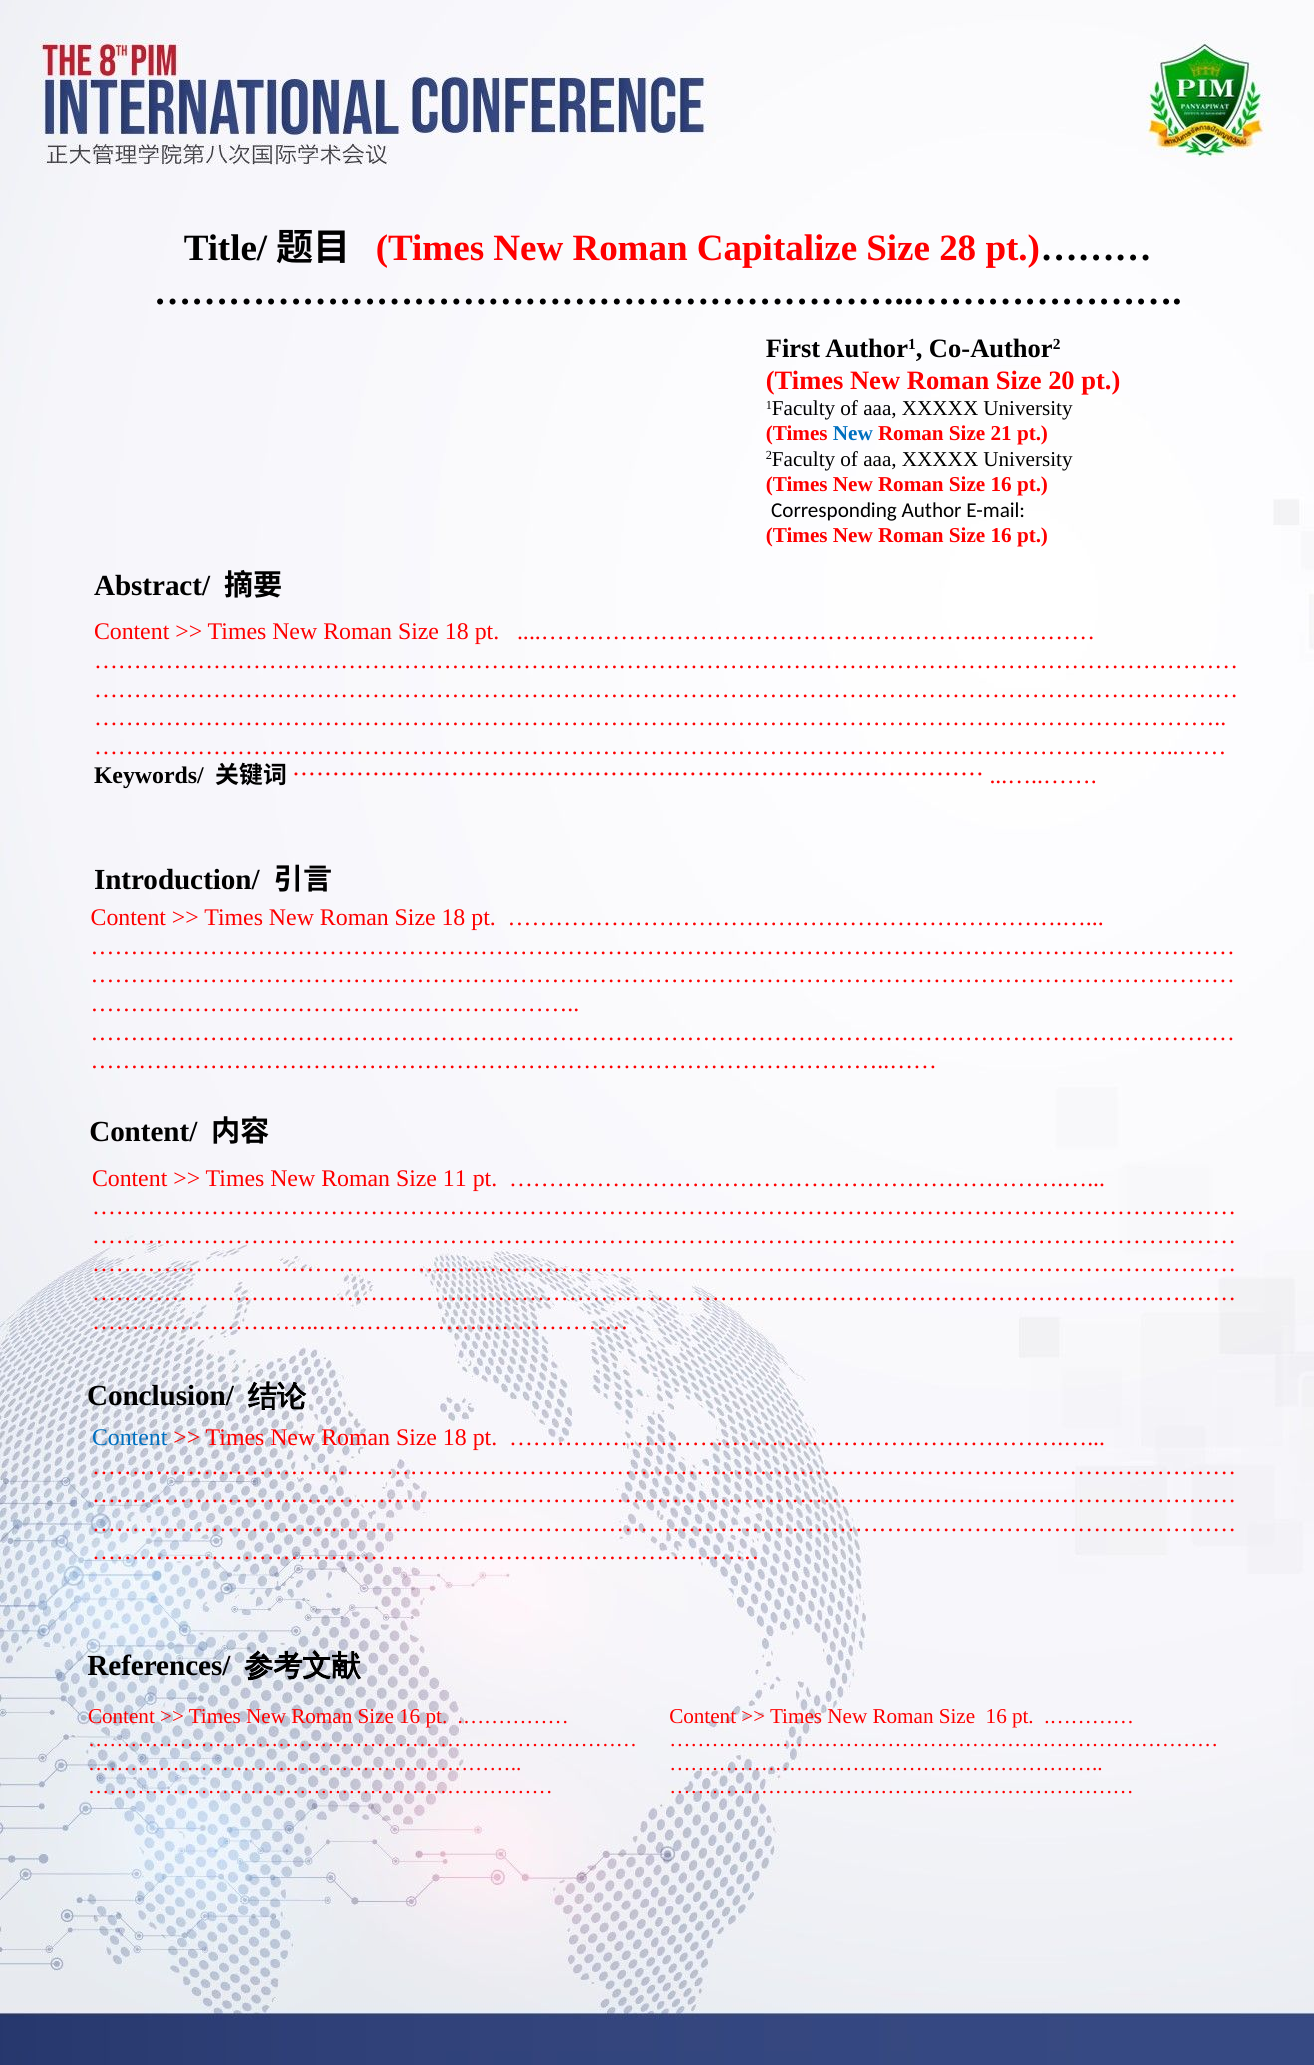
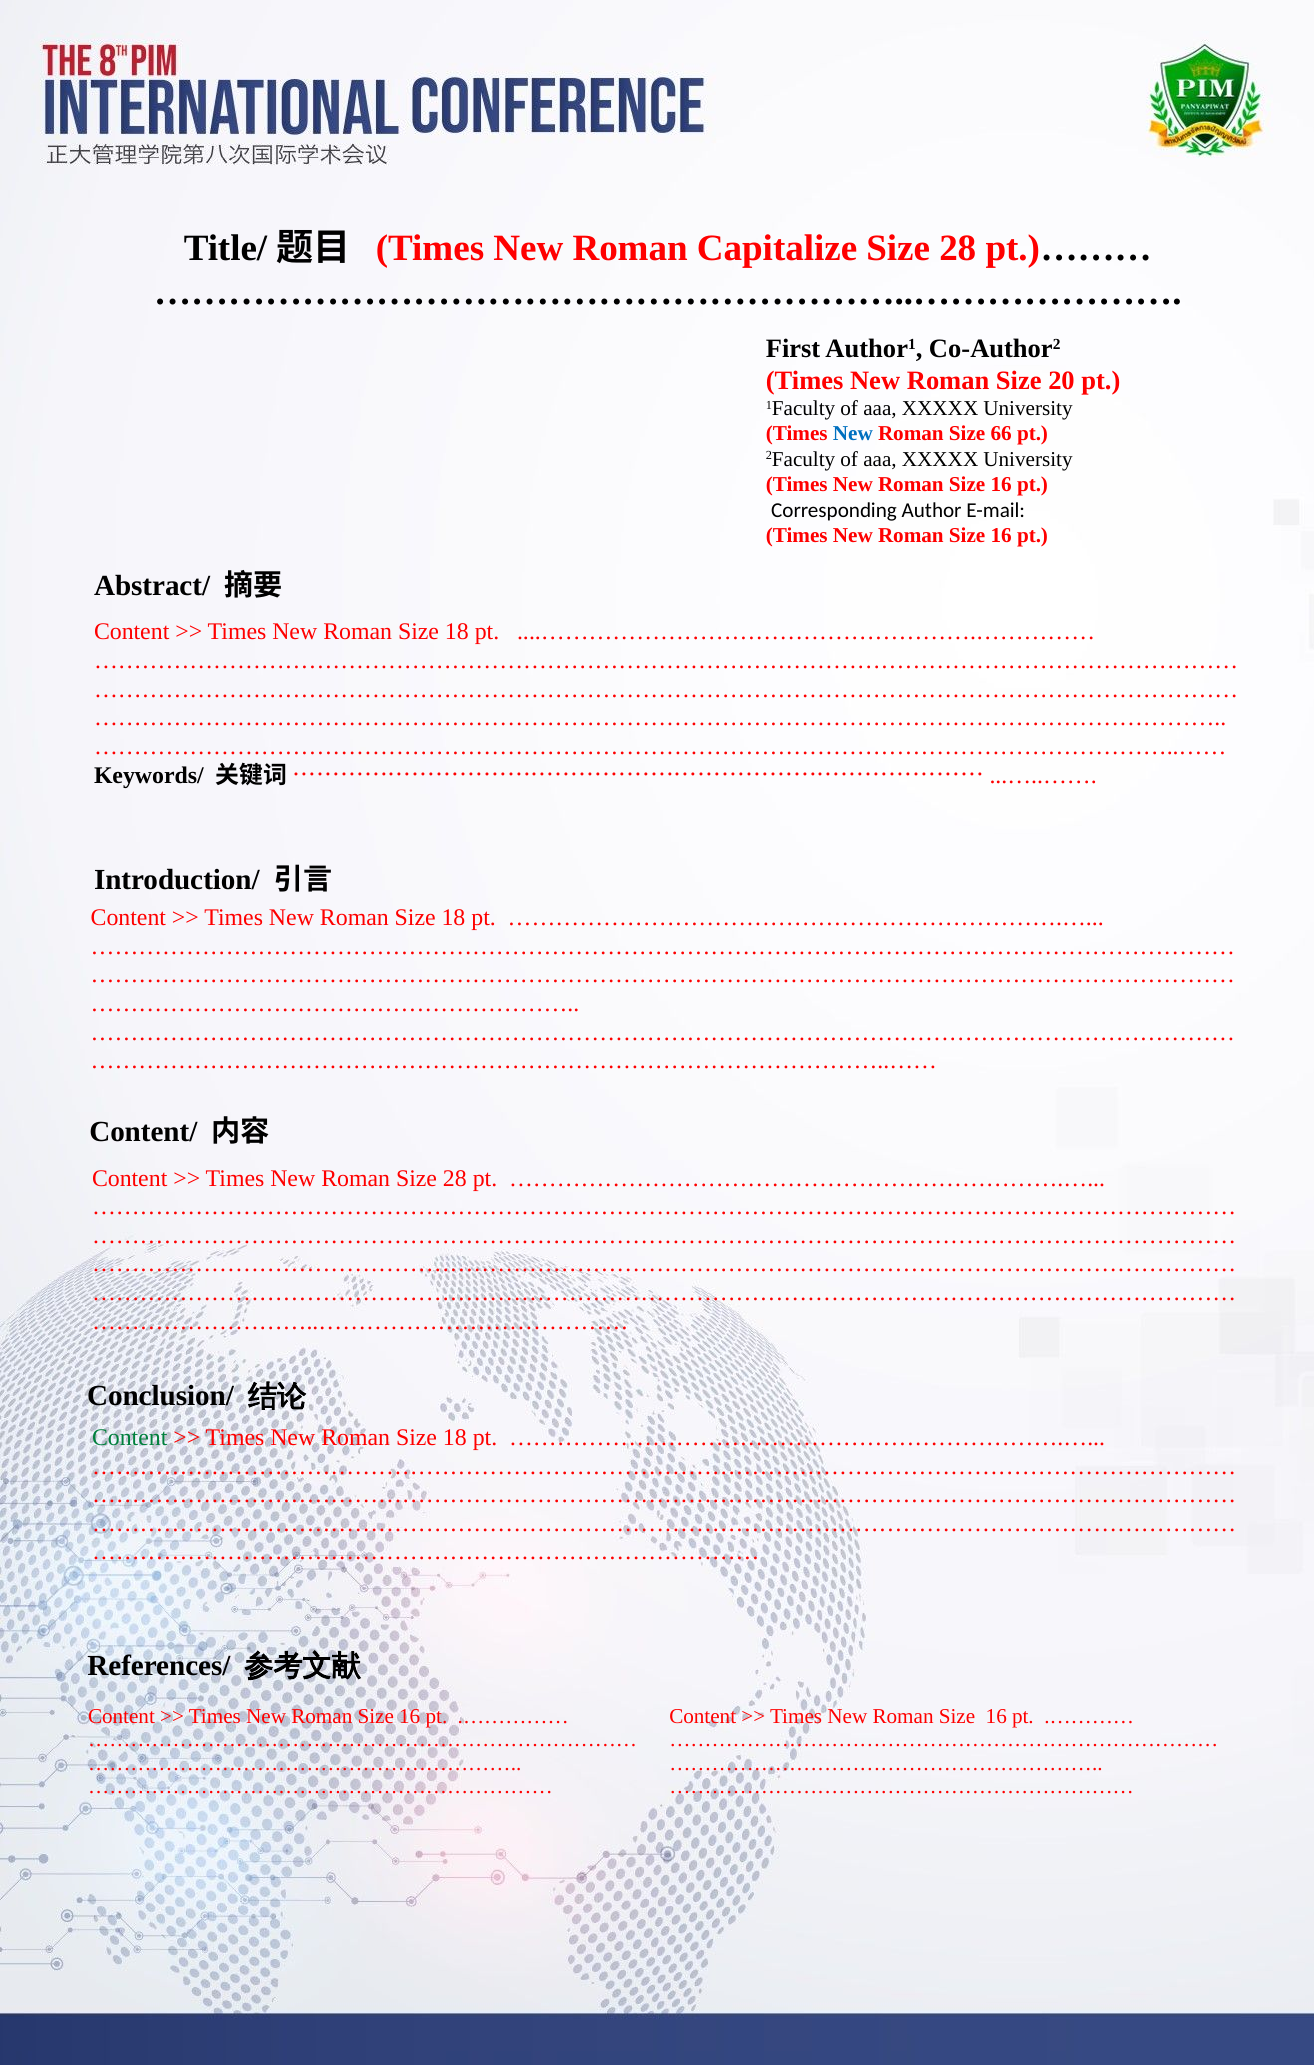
21: 21 -> 66 (1001, 434)
Roman Size 11: 11 -> 28 (455, 1178)
Content colour: blue -> green (130, 1437)
